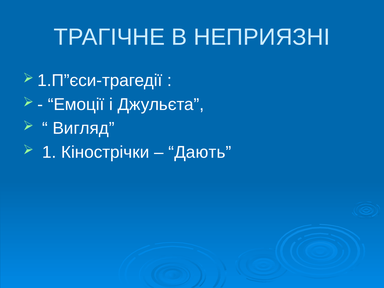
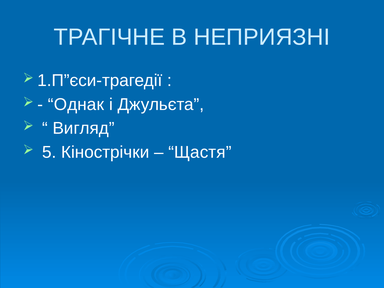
Емоції: Емоції -> Однак (76, 104)
1: 1 -> 5 (49, 152)
Дають: Дають -> Щастя (200, 152)
